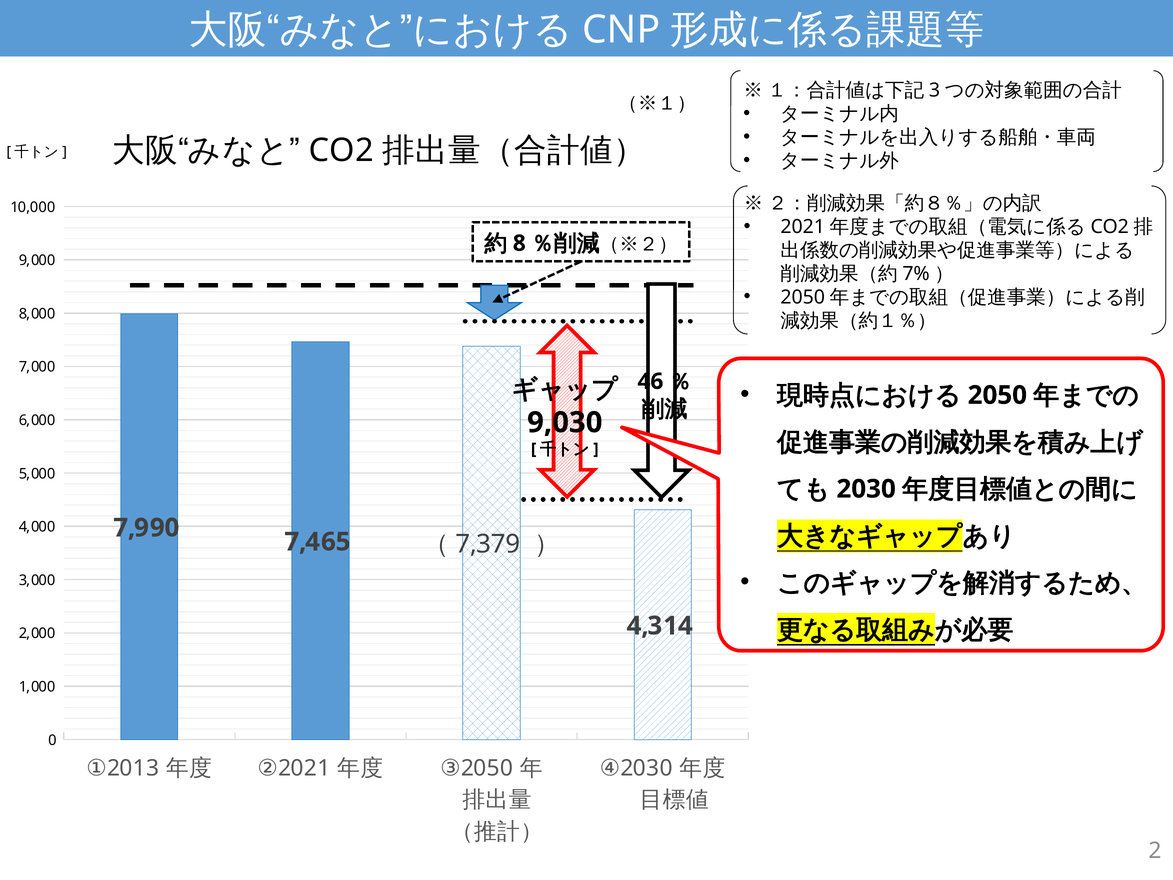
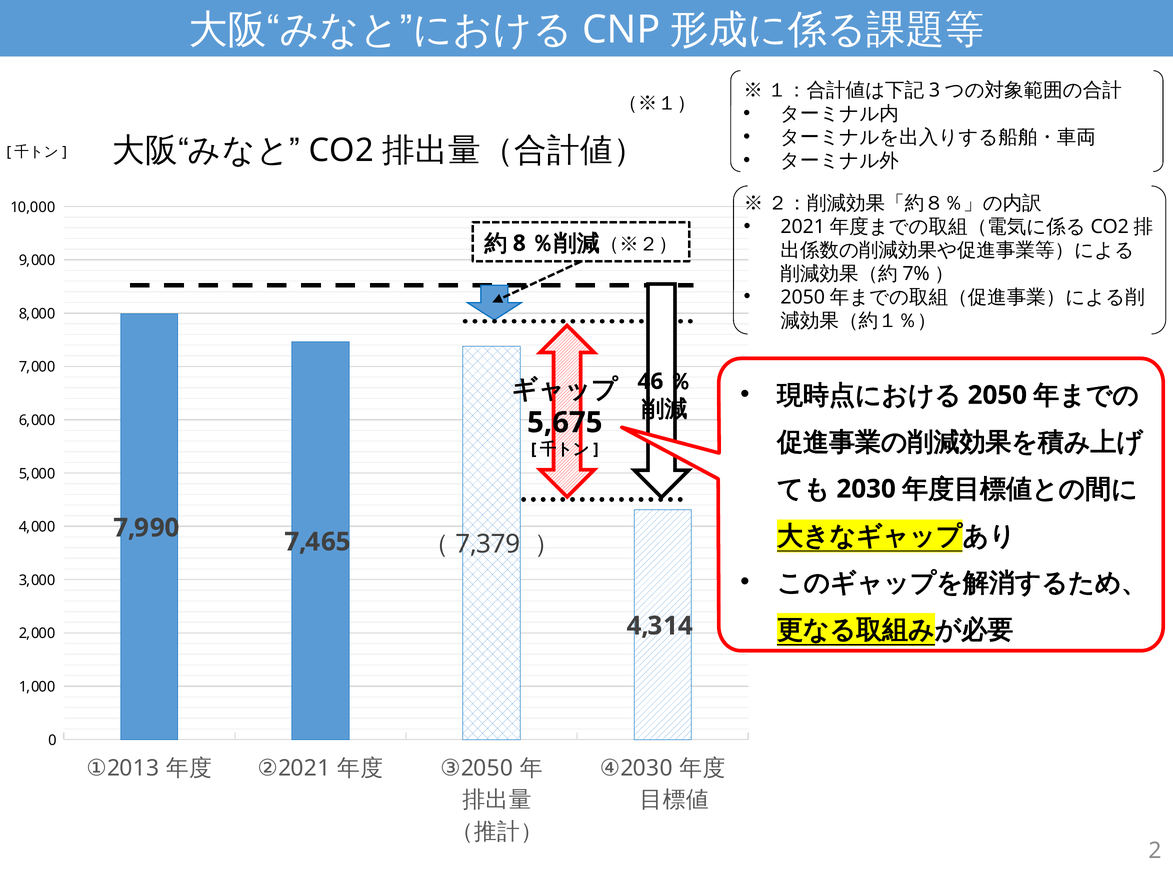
9,030: 9,030 -> 5,675 (565, 422)
